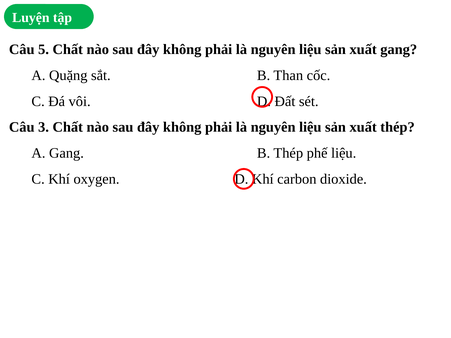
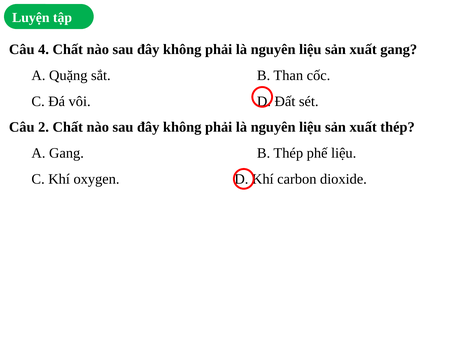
5: 5 -> 4 (44, 50)
3: 3 -> 2 (44, 127)
